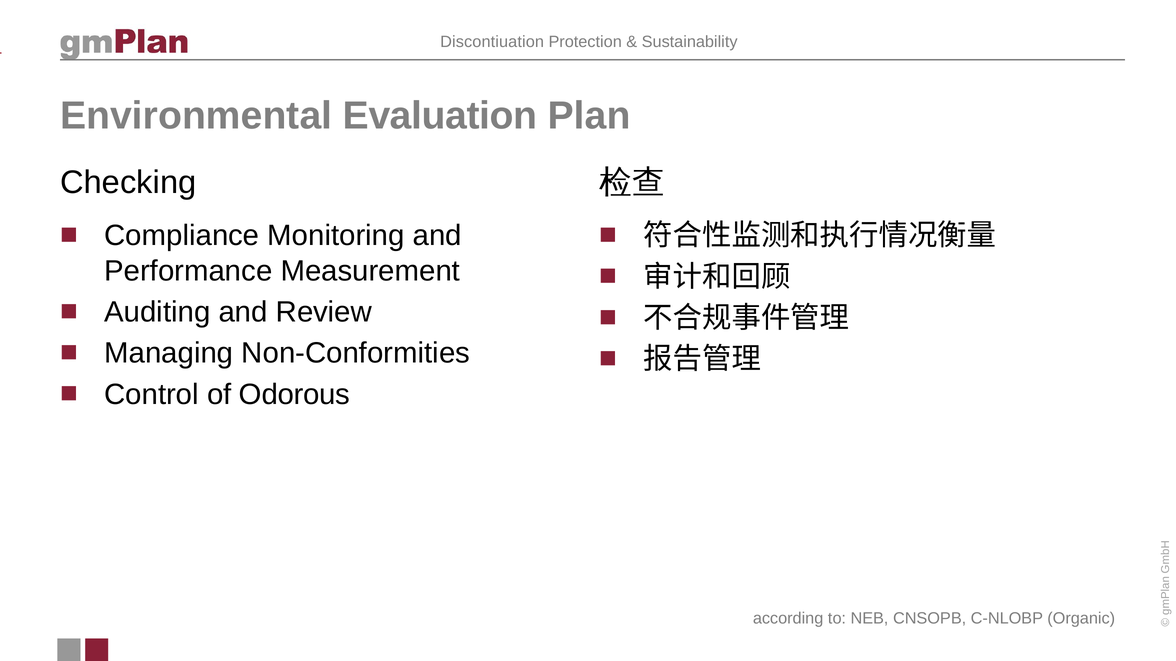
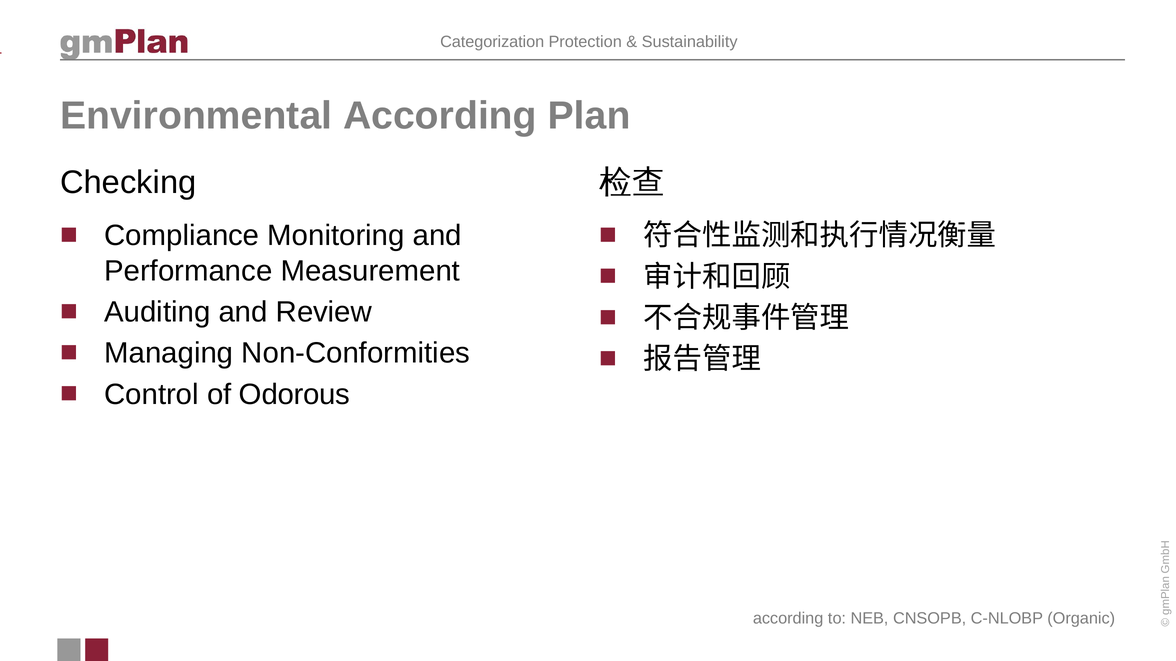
Discontiuation: Discontiuation -> Categorization (492, 42)
Environmental Evaluation: Evaluation -> According (440, 116)
